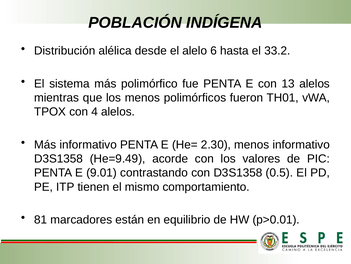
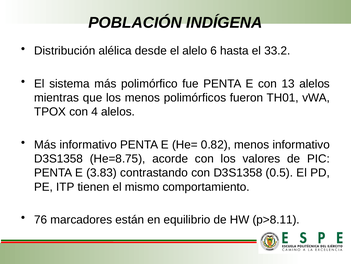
2.30: 2.30 -> 0.82 (216, 144)
He=9.49: He=9.49 -> He=8.75 (118, 158)
9.01: 9.01 -> 3.83 (102, 172)
81: 81 -> 76 (41, 219)
p>0.01: p>0.01 -> p>8.11 (276, 219)
